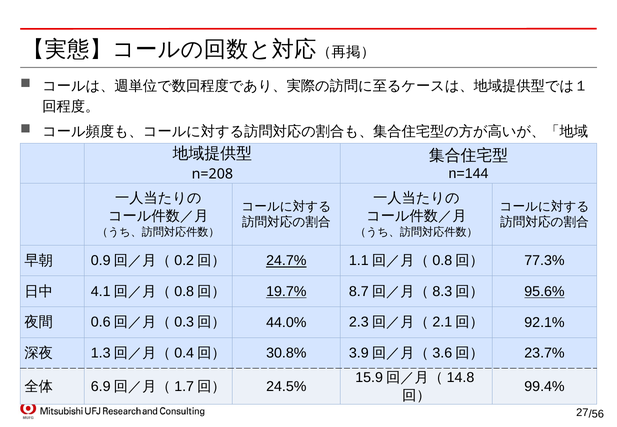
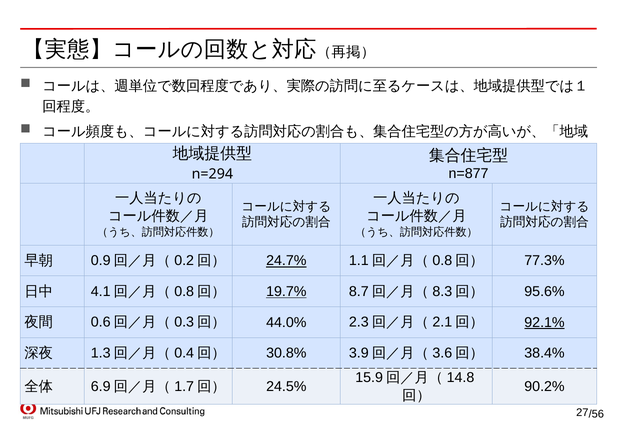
n=144: n=144 -> n=877 (469, 174)
n=208: n=208 -> n=294 (212, 174)
95.6% underline: present -> none (544, 292)
92.1% underline: none -> present (544, 323)
23.7%: 23.7% -> 38.4% (544, 353)
99.4%: 99.4% -> 90.2% (544, 387)
